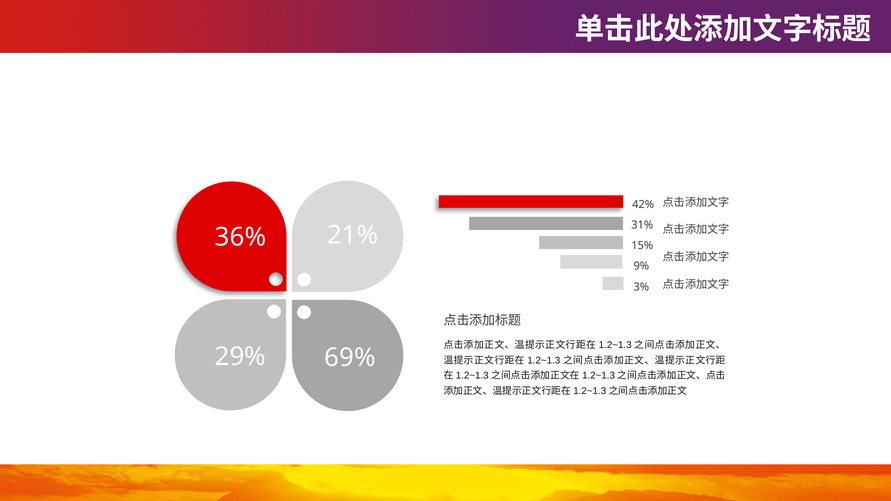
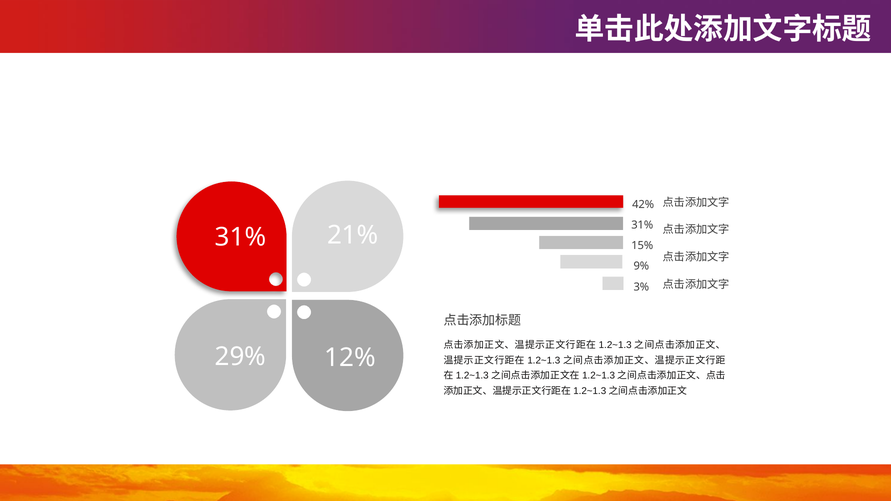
36%: 36% -> 31% (241, 237)
69%: 69% -> 12% (350, 358)
